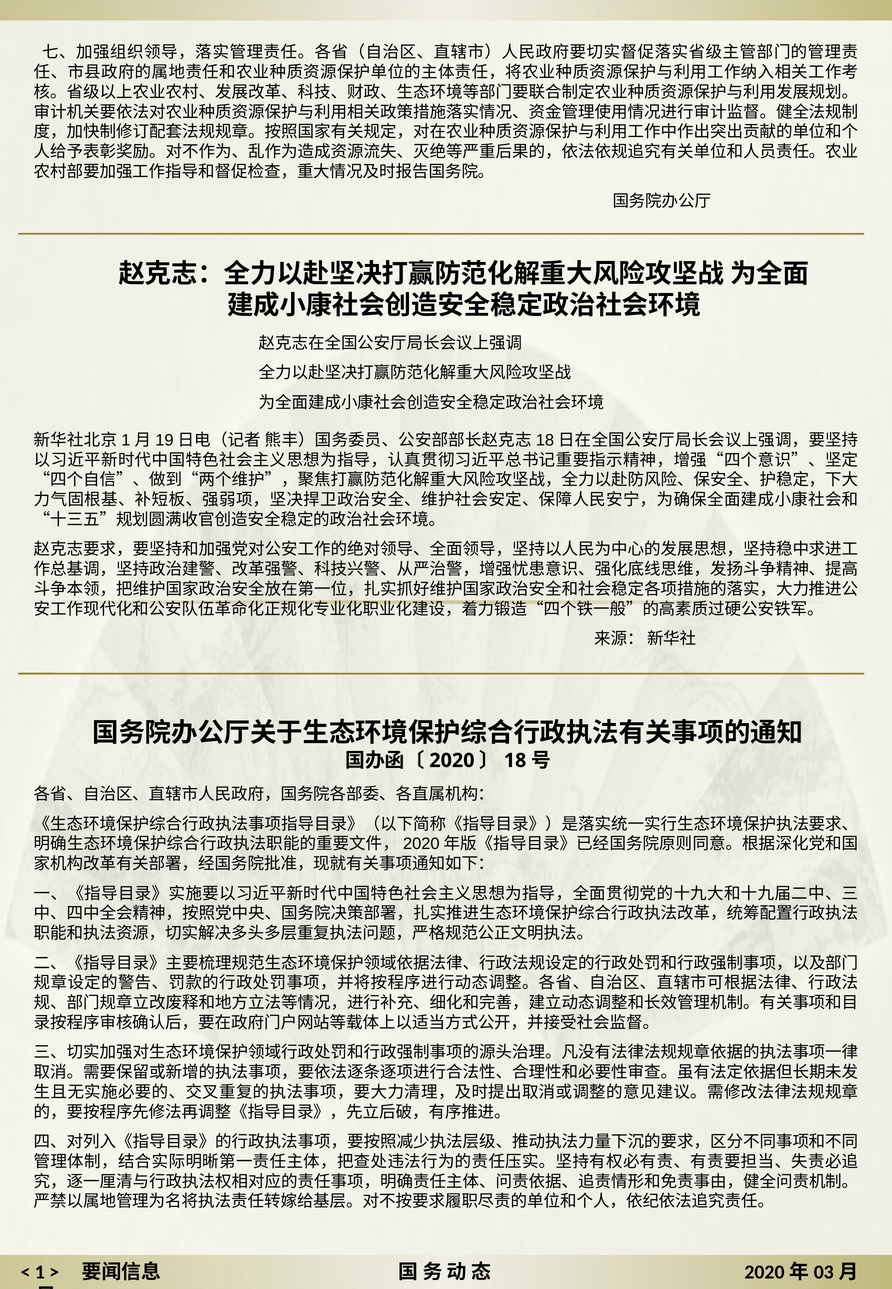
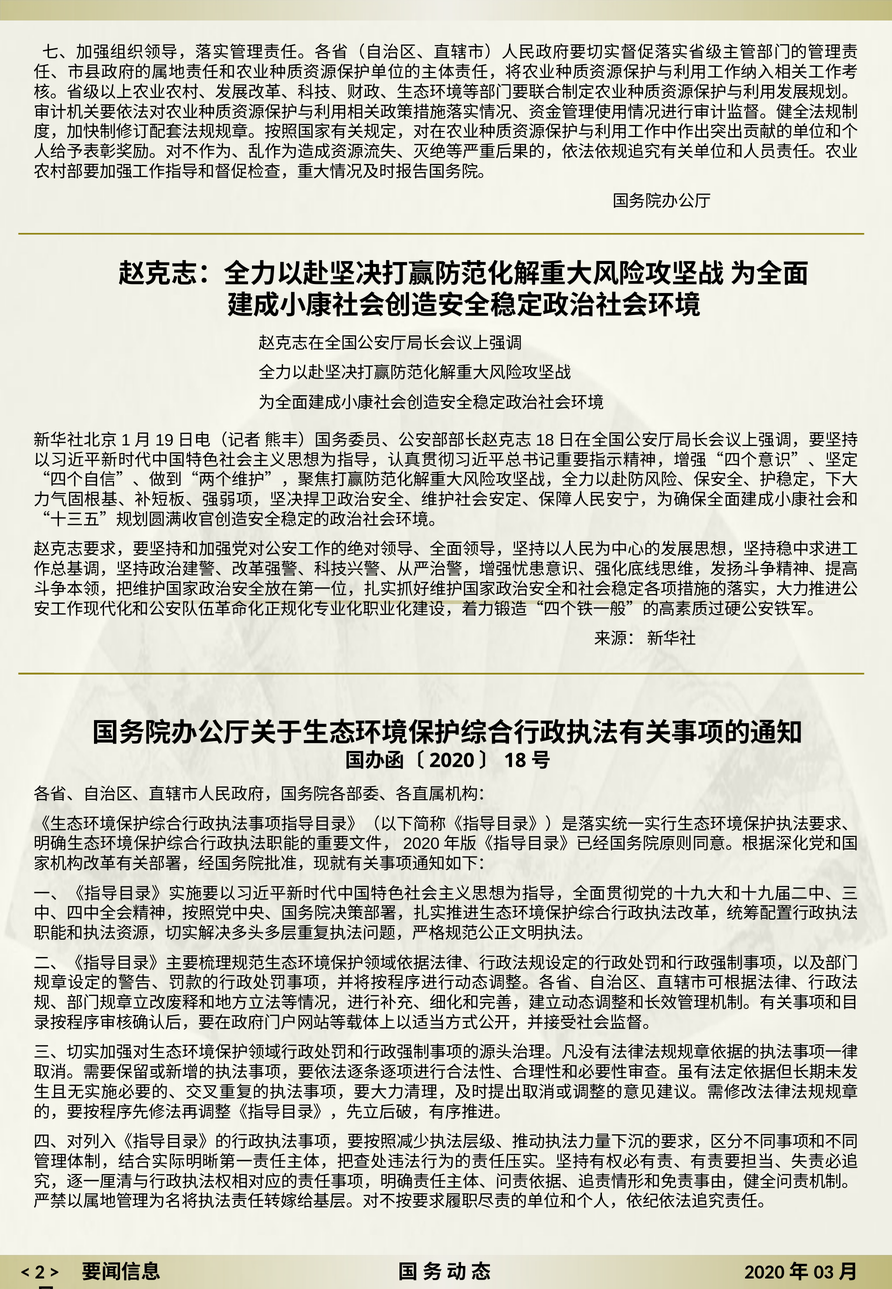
1: 1 -> 2 (40, 1272)
